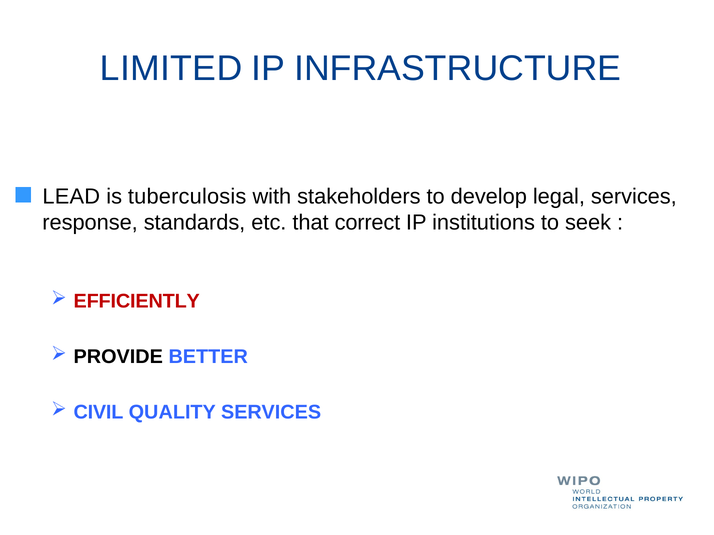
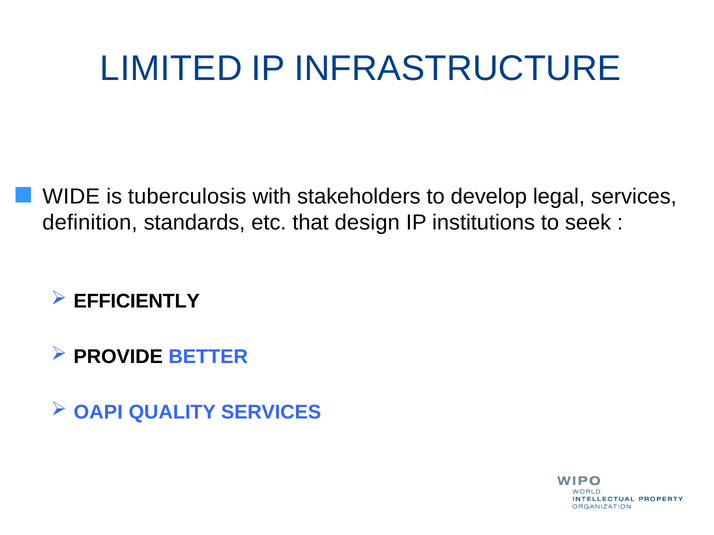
LEAD: LEAD -> WIDE (71, 197)
response: response -> definition (90, 223)
correct: correct -> design (367, 223)
EFFICIENTLY colour: red -> black (137, 302)
CIVIL: CIVIL -> OAPI (98, 413)
